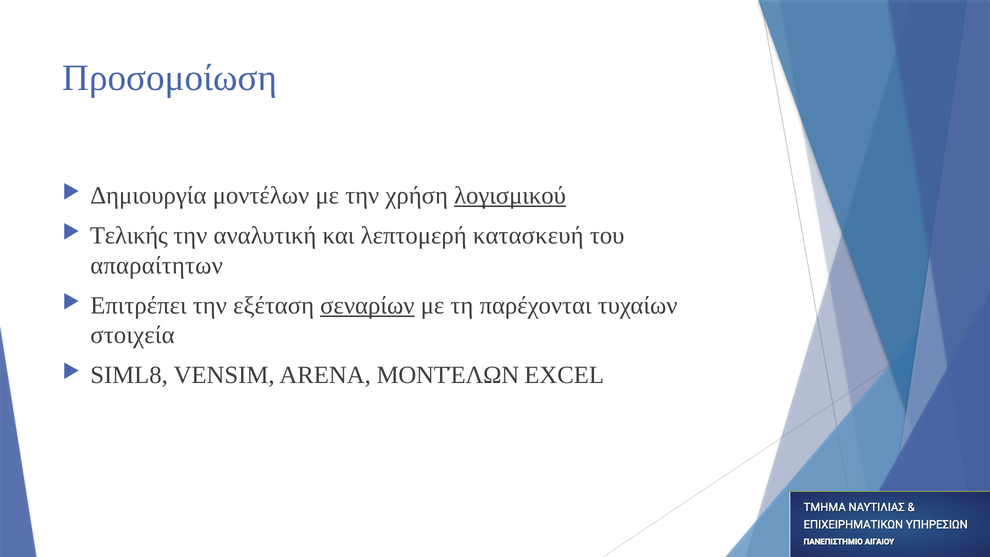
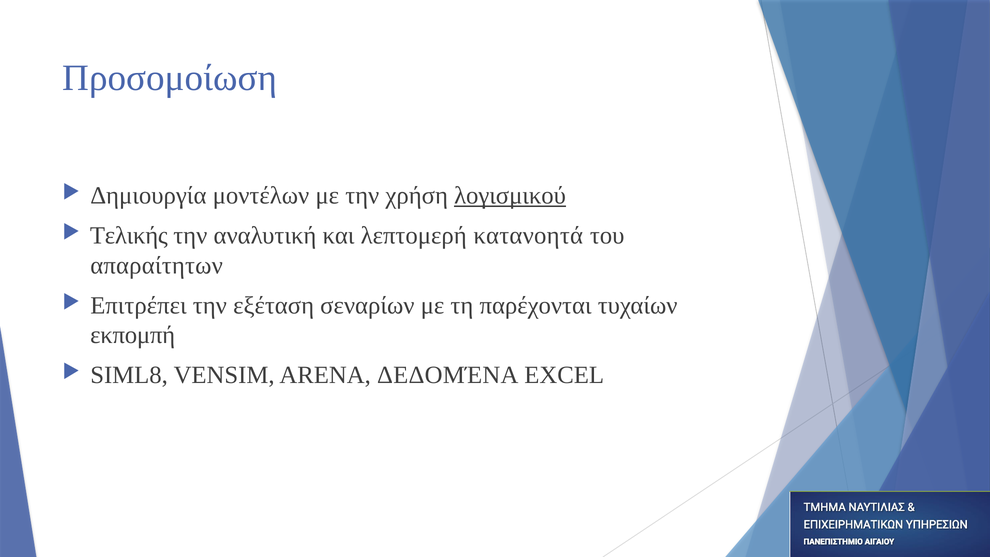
κατασκευή: κατασκευή -> κατανοητά (528, 236)
σεναρίων underline: present -> none (367, 305)
στοιχεία: στοιχεία -> εκπομπή (133, 335)
ARENA ΜΟΝΤΈΛΩΝ: ΜΟΝΤΈΛΩΝ -> ΔΕΔΟΜΈΝΑ (448, 375)
